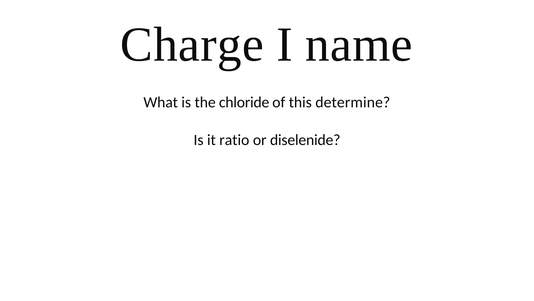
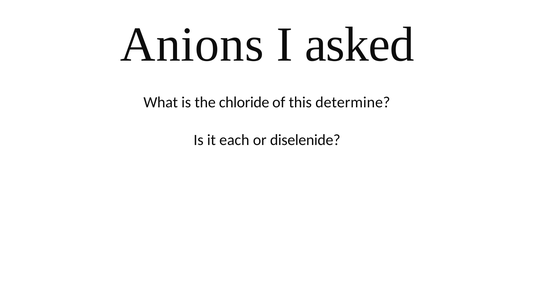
Charge: Charge -> Anions (192, 44)
name: name -> asked (359, 44)
ratio: ratio -> each (234, 140)
